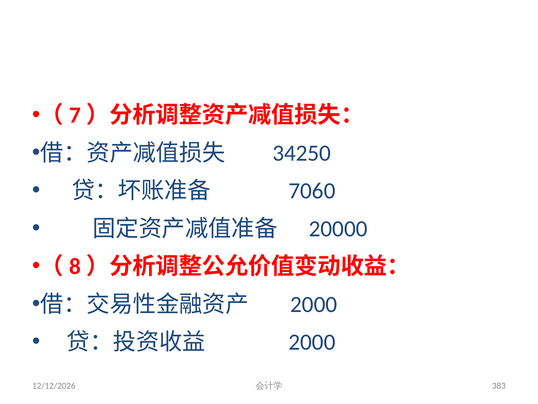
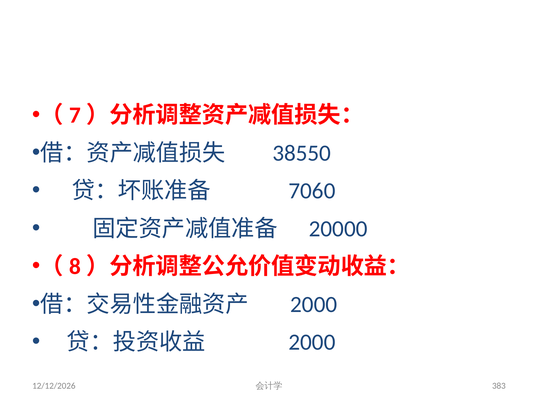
34250: 34250 -> 38550 (302, 153)
